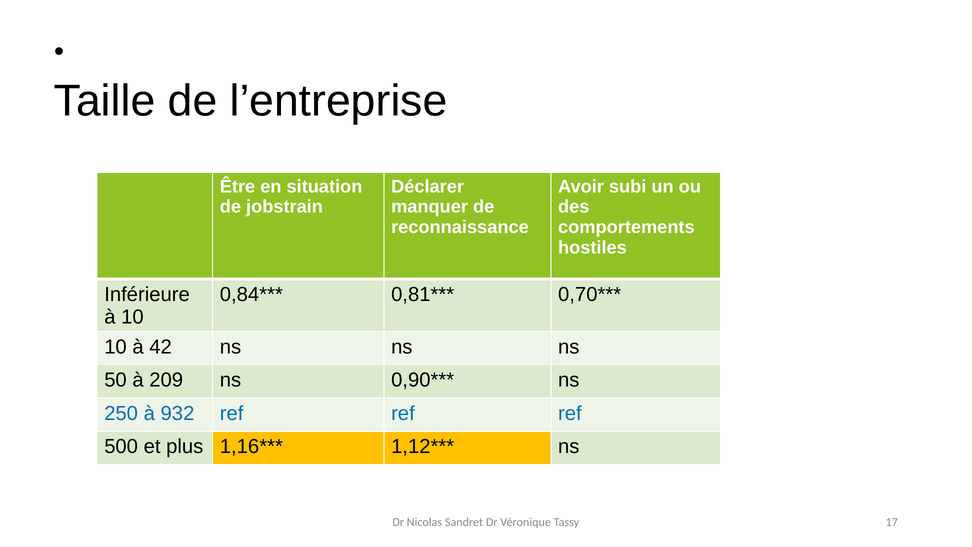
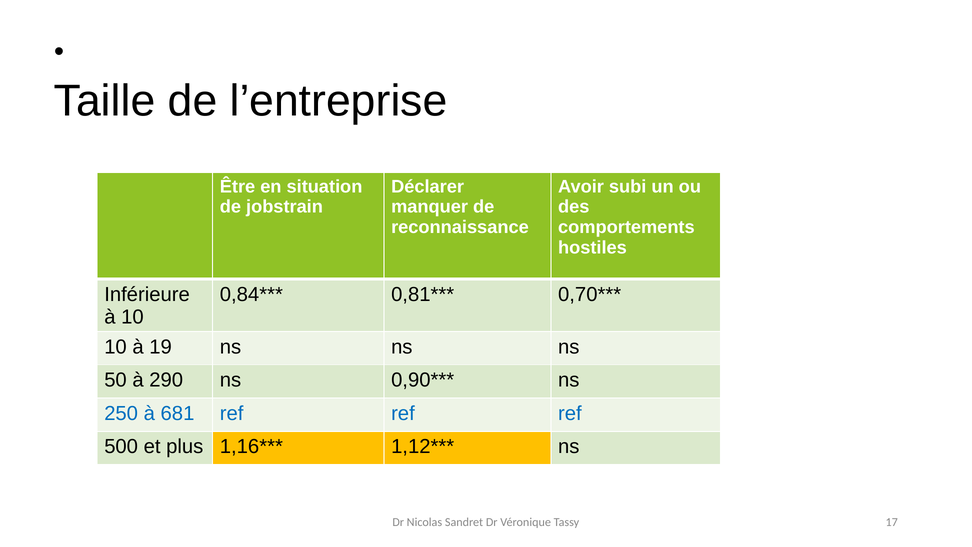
42: 42 -> 19 (161, 347)
209: 209 -> 290 (166, 380)
932: 932 -> 681 (178, 413)
